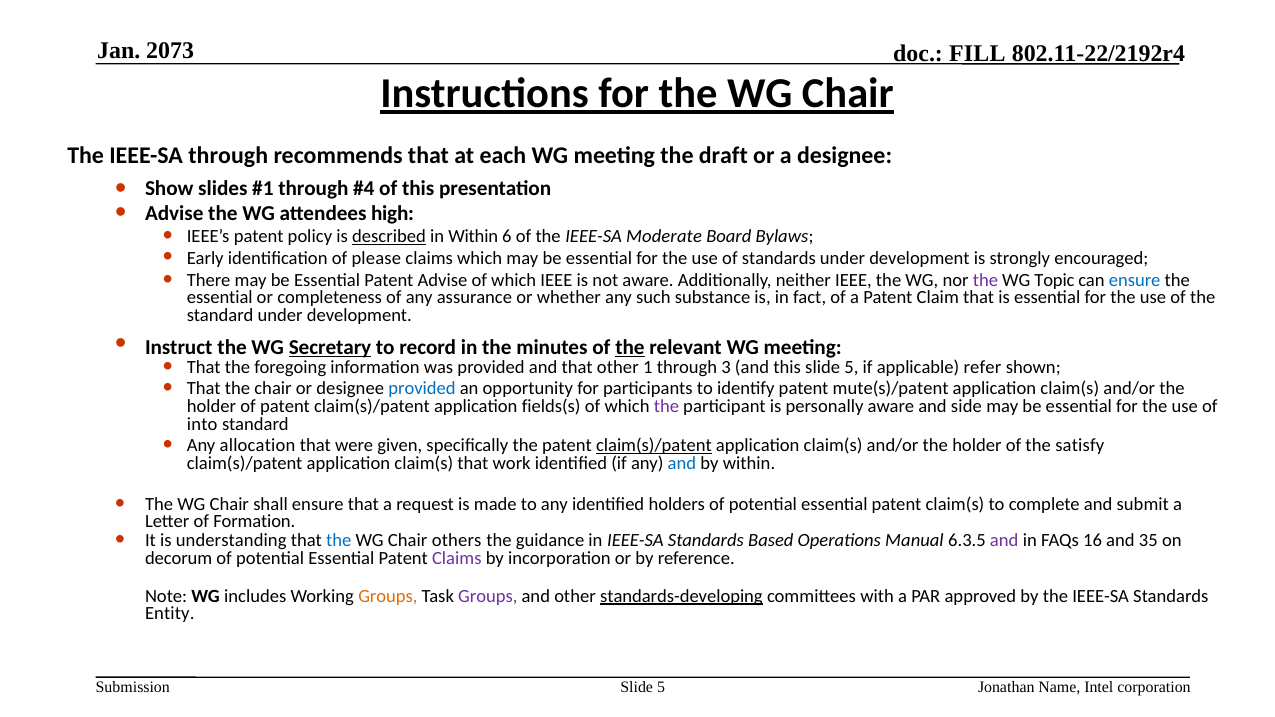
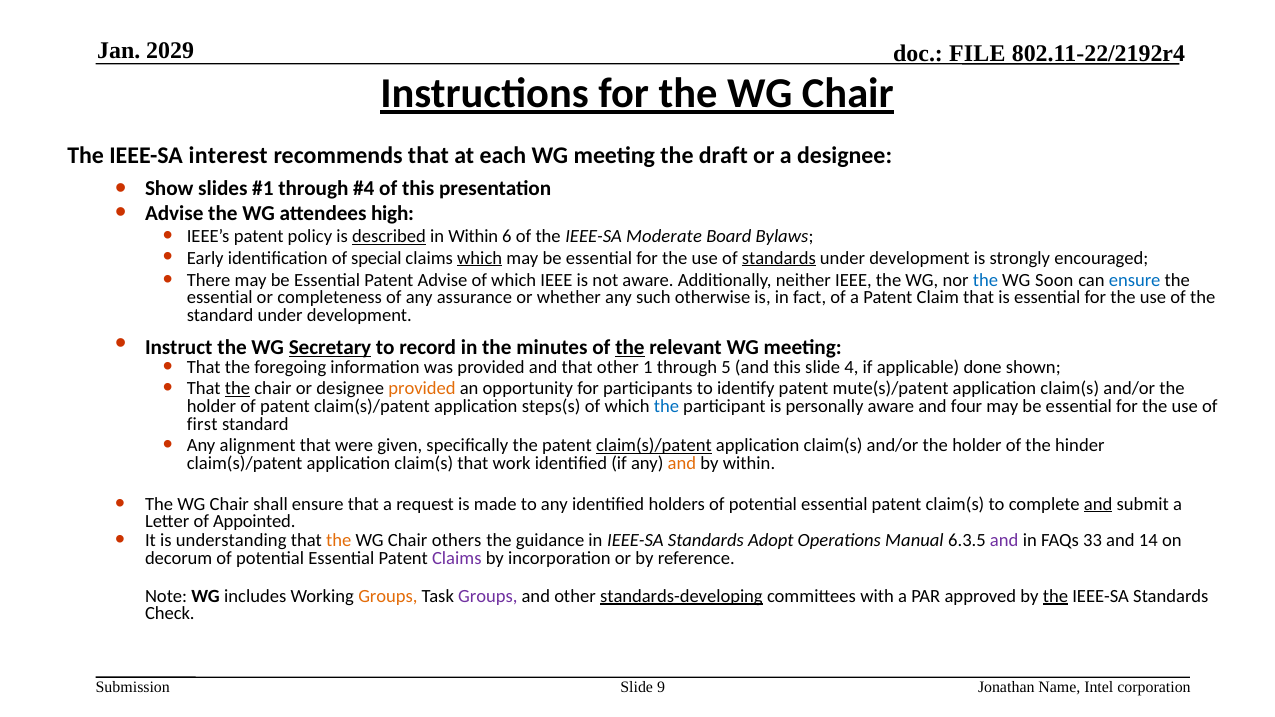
2073: 2073 -> 2029 (170, 51)
FILL: FILL -> FILE (977, 53)
IEEE-SA through: through -> interest (228, 156)
please: please -> special (376, 258)
which underline: none -> present (480, 258)
standards underline: none -> present (779, 258)
the colour: purple -> blue (985, 280)
Topic: Topic -> Soon (1054, 280)
substance: substance -> otherwise (713, 298)
3: 3 -> 5 (726, 367)
this slide 5: 5 -> 4 (851, 367)
refer: refer -> done (983, 367)
the underline: none -> present (238, 389)
provided colour: blue -> orange (422, 389)
fields(s: fields(s -> steps(s (551, 406)
the colour: purple -> blue (666, 406)
side: side -> four (967, 406)
into: into -> first (202, 424)
allocation: allocation -> alignment (258, 446)
satisfy: satisfy -> hinder (1080, 446)
and colour: blue -> orange (682, 464)
and underline: none -> present (1098, 504)
Formation: Formation -> Appointed (254, 522)
the colour: blue -> orange (339, 541)
Based: Based -> Adopt (771, 541)
16: 16 -> 33 (1093, 541)
35: 35 -> 14 (1148, 541)
the underline: none -> present (1055, 596)
Entity: Entity -> Check (170, 614)
5: 5 -> 9 (661, 688)
